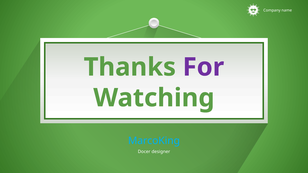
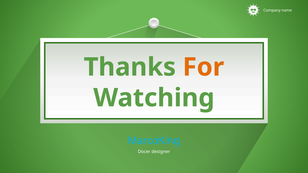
For colour: purple -> orange (203, 67)
